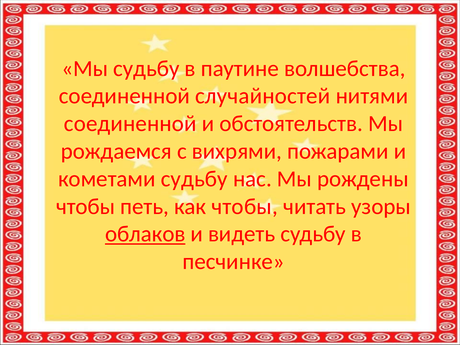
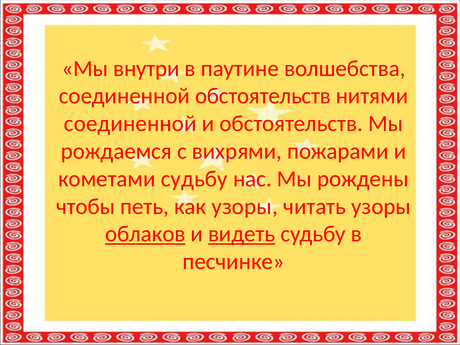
Мы судьбу: судьбу -> внутри (146, 68)
соединенной случайностей: случайностей -> обстоятельств (263, 96)
как чтобы: чтобы -> узоры (245, 206)
видеть underline: none -> present (242, 234)
